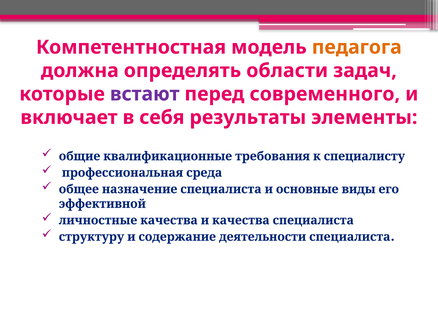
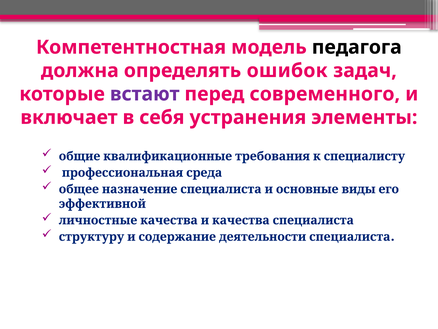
педагога colour: orange -> black (357, 47)
области: области -> ошибок (287, 71)
результаты: результаты -> устранения (248, 117)
